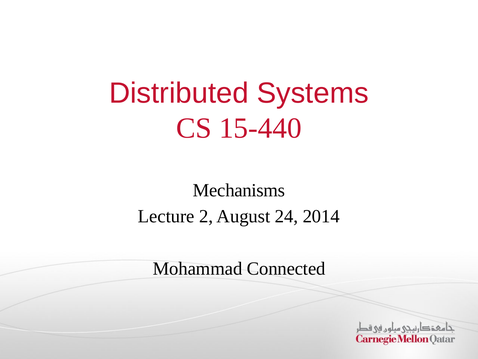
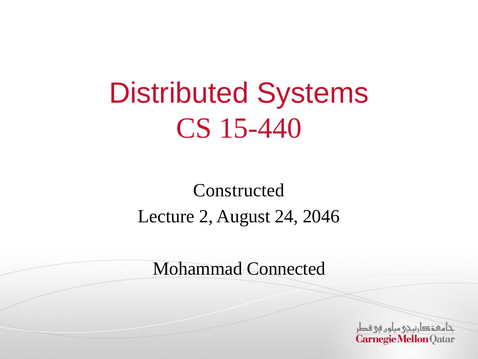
Mechanisms: Mechanisms -> Constructed (239, 190)
2014: 2014 -> 2046 (321, 216)
